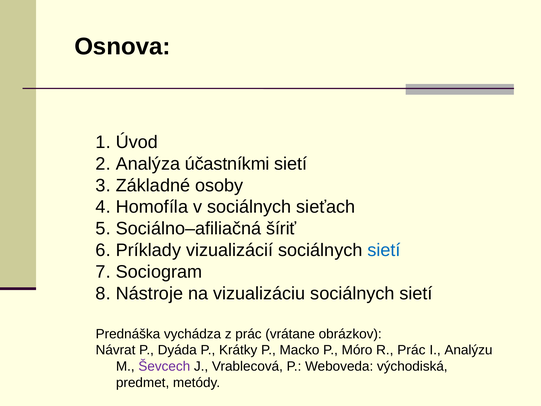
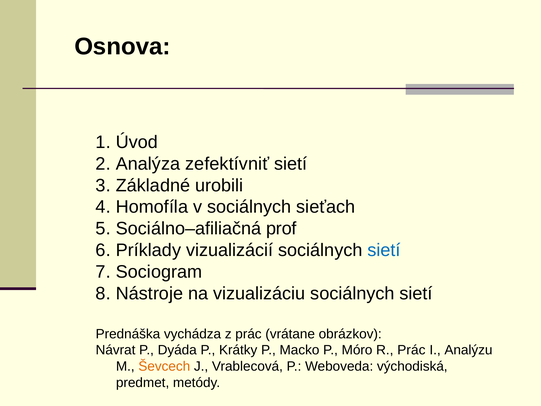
účastníkmi: účastníkmi -> zefektívniť (227, 164)
osoby: osoby -> urobili (219, 185)
šíriť: šíriť -> prof (281, 229)
Ševcech colour: purple -> orange (164, 366)
